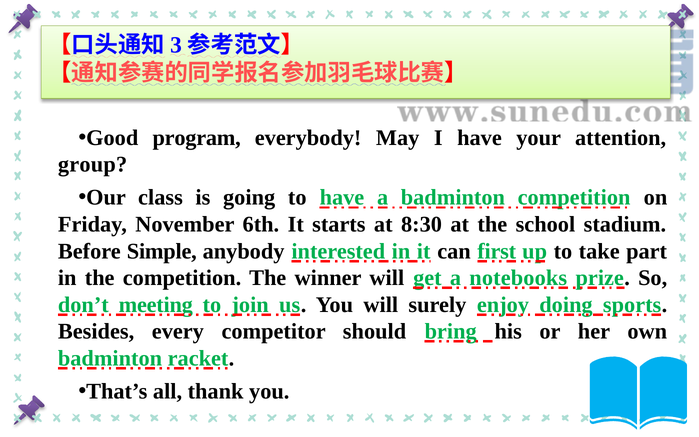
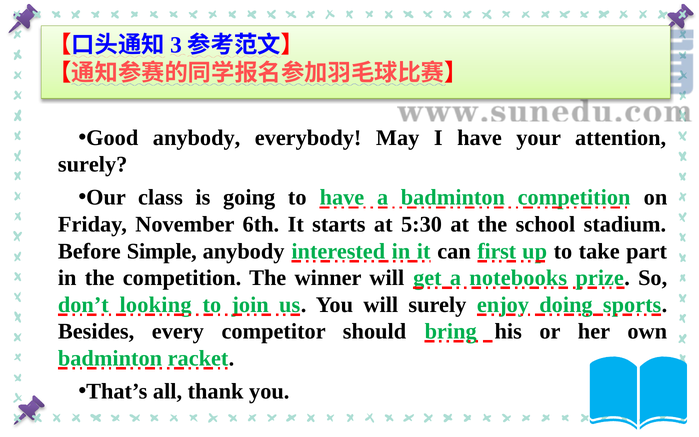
Good program: program -> anybody (197, 138)
group: group -> surely (93, 165)
8:30: 8:30 -> 5:30 (422, 224)
meeting: meeting -> looking (156, 305)
